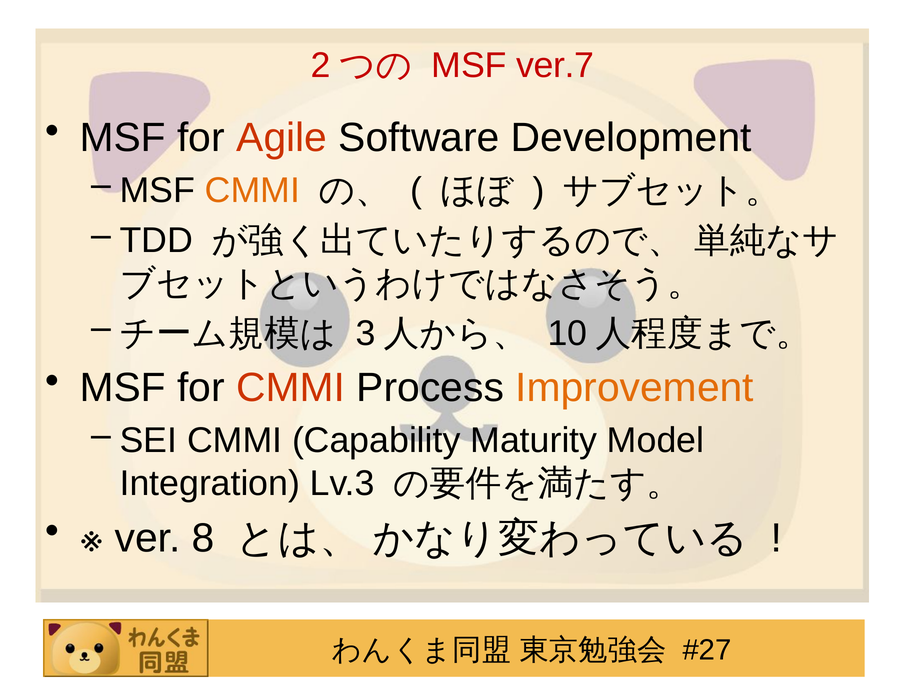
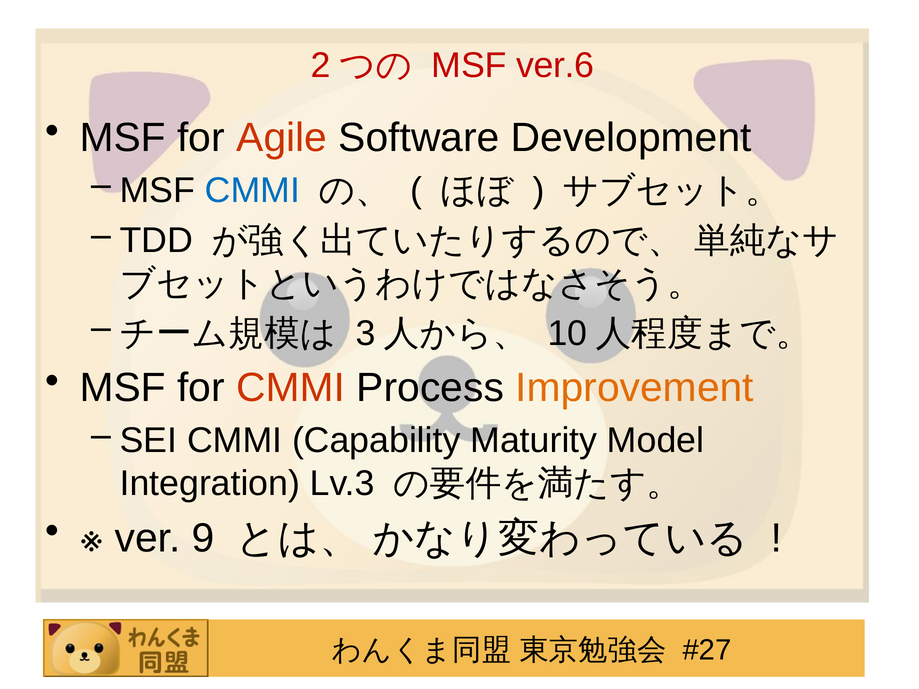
ver.7: ver.7 -> ver.6 (555, 66)
CMMI colour: orange -> blue (252, 191)
8: 8 -> 9 (203, 538)
